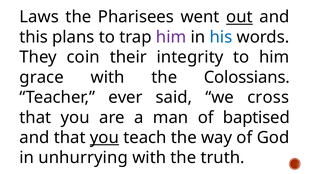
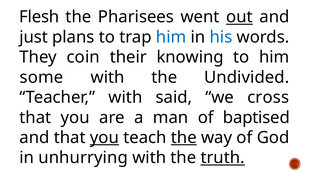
Laws: Laws -> Flesh (39, 17)
this: this -> just (34, 37)
him colour: purple -> blue (171, 37)
integrity: integrity -> knowing (190, 57)
grace: grace -> some (42, 77)
Colossians: Colossians -> Undivided (247, 77)
Teacher ever: ever -> with (125, 97)
the underline: none -> present (184, 137)
truth underline: none -> present (223, 158)
